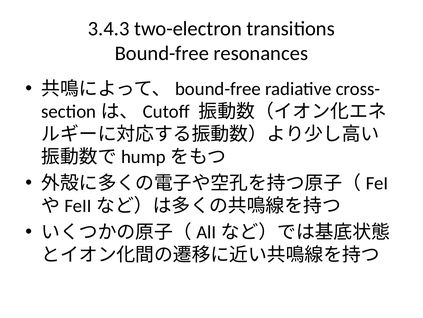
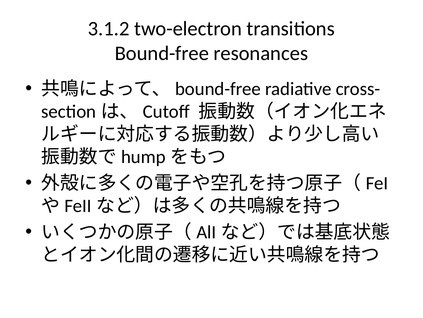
3.4.3: 3.4.3 -> 3.1.2 (109, 29)
